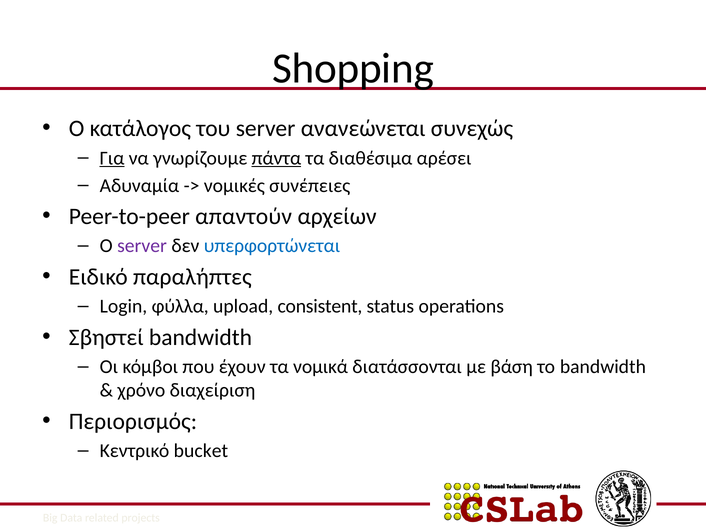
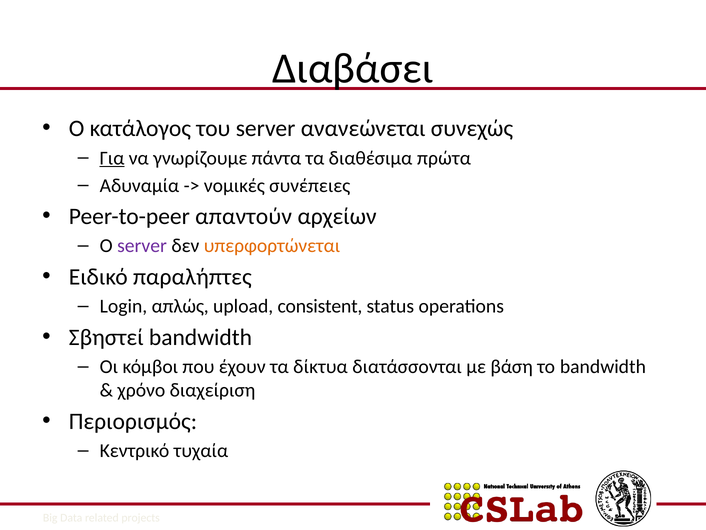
Shopping: Shopping -> Διαβάσει (353, 68)
πάντα underline: present -> none (276, 158)
αρέσει: αρέσει -> πρώτα (444, 158)
υπερφορτώνεται colour: blue -> orange (272, 246)
φύλλα: φύλλα -> απλώς (180, 306)
νομικά: νομικά -> δίκτυα (320, 367)
bucket: bucket -> τυχαία (201, 451)
